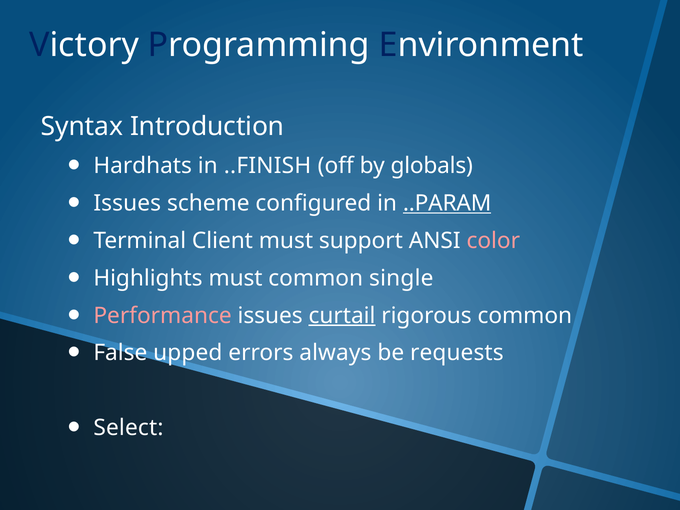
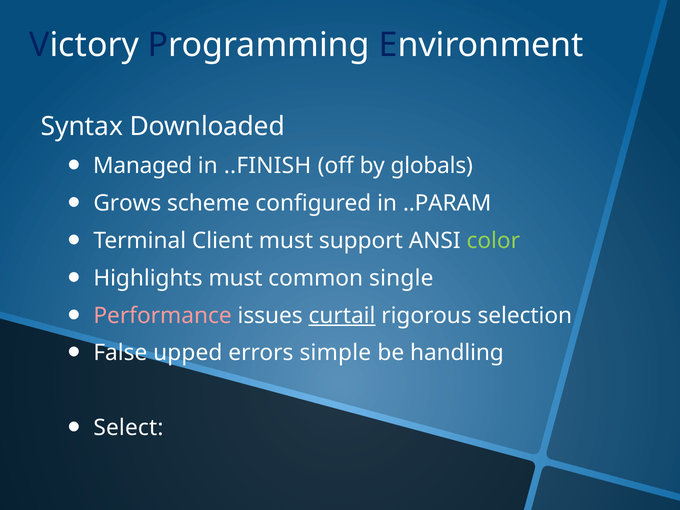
Introduction: Introduction -> Downloaded (207, 126)
Hardhats: Hardhats -> Managed (143, 166)
Issues: Issues -> Grows (127, 203)
..PARAM underline: present -> none (447, 203)
color colour: pink -> light green (493, 241)
rigorous common: common -> selection (525, 316)
always: always -> simple (335, 353)
requests: requests -> handling (457, 353)
